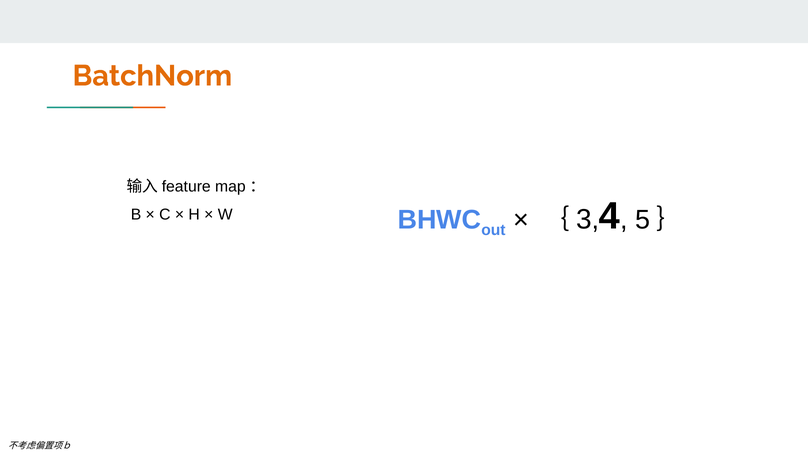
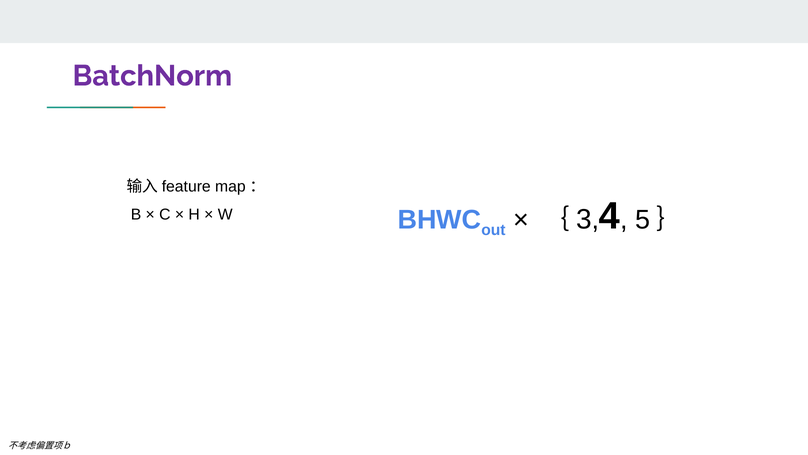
BatchNorm colour: orange -> purple (152, 76)
